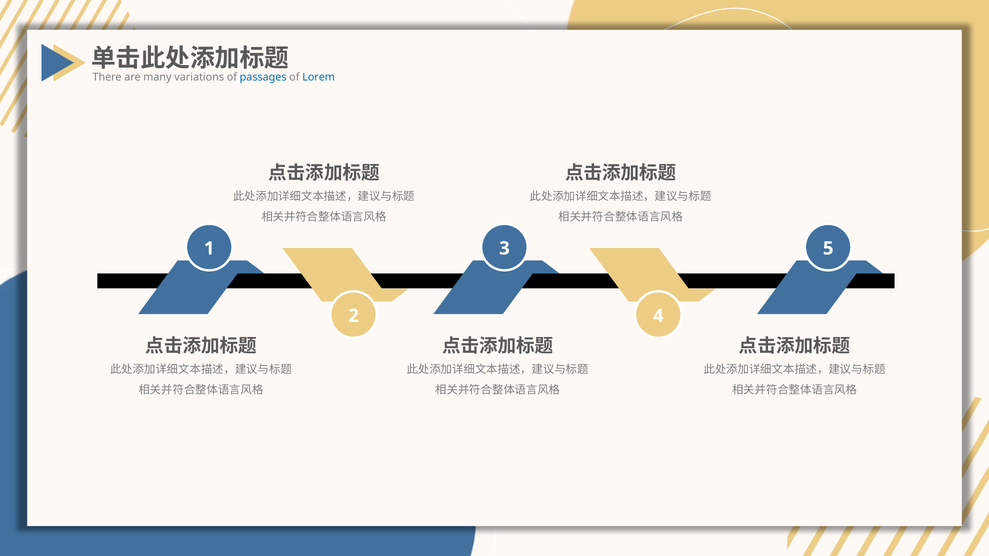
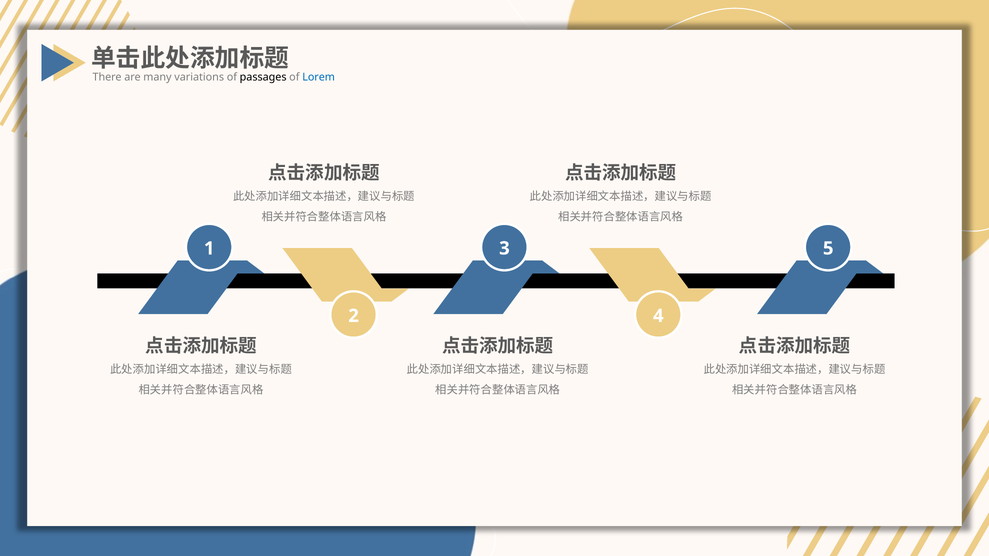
passages colour: blue -> black (263, 77)
